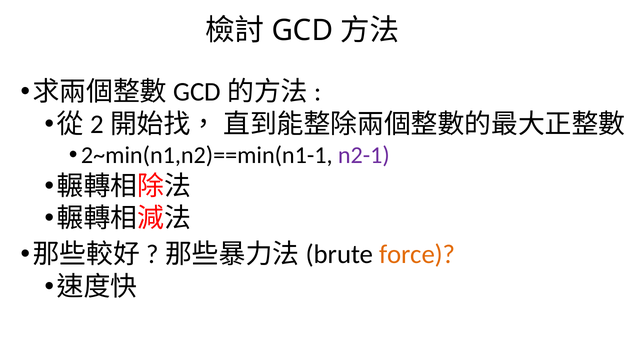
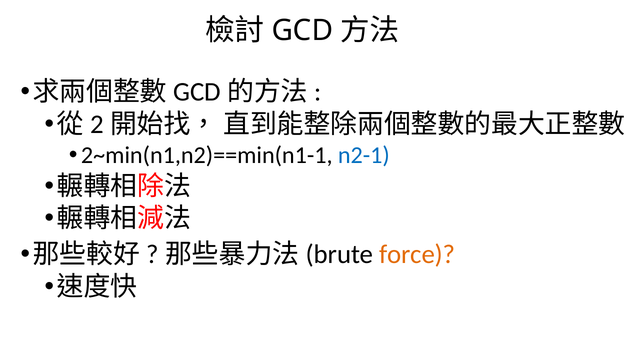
n2-1 colour: purple -> blue (364, 155)
